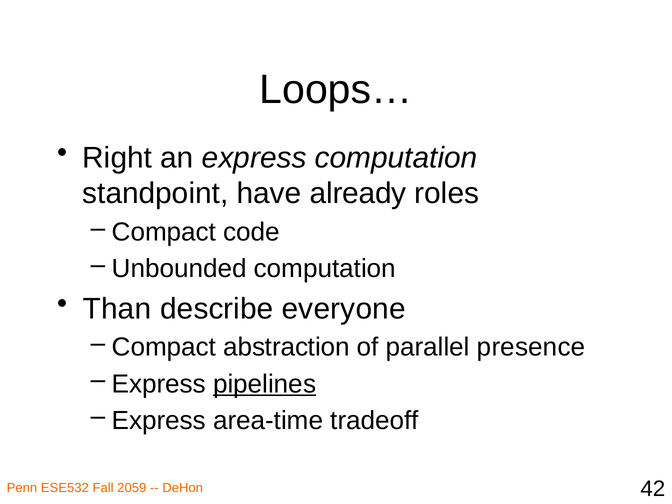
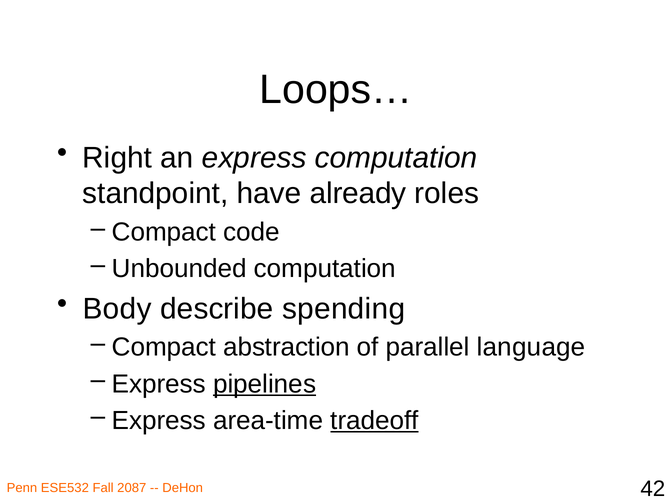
Than: Than -> Body (117, 309)
everyone: everyone -> spending (344, 309)
presence: presence -> language (531, 347)
tradeoff underline: none -> present (374, 421)
2059: 2059 -> 2087 (132, 488)
